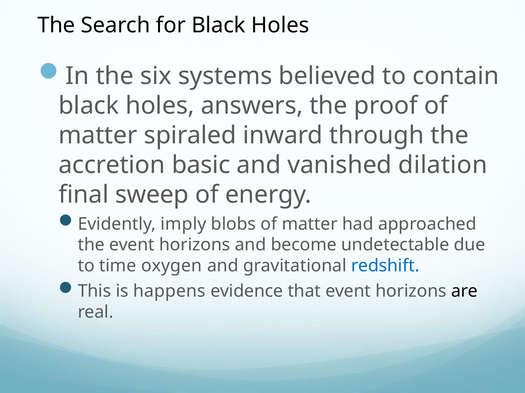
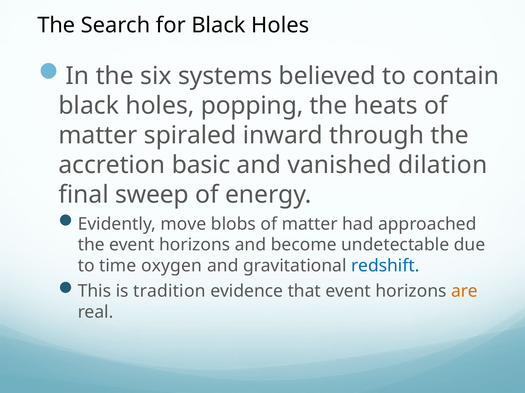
answers: answers -> popping (252, 106)
proof: proof -> heats (386, 106)
imply: imply -> move (183, 224)
happens: happens -> tradition (169, 292)
are colour: black -> orange (464, 292)
